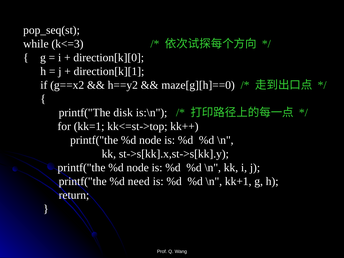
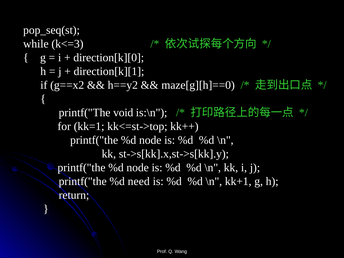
disk: disk -> void (123, 113)
